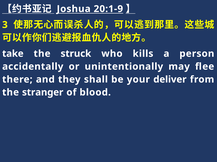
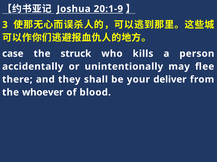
take: take -> case (13, 54)
stranger: stranger -> whoever (43, 93)
